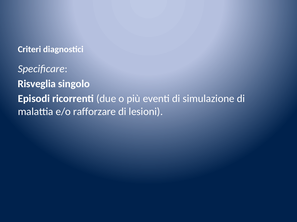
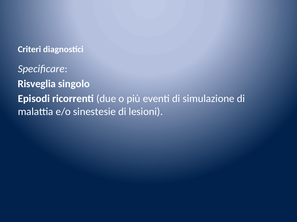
rafforzare: rafforzare -> sinestesie (95, 112)
